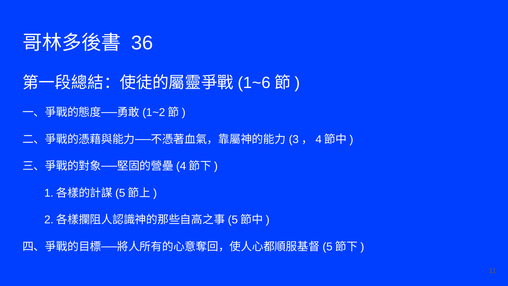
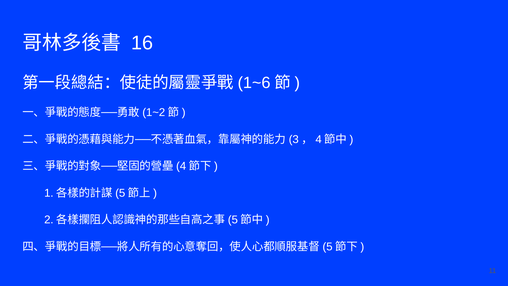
36: 36 -> 16 (142, 43)
